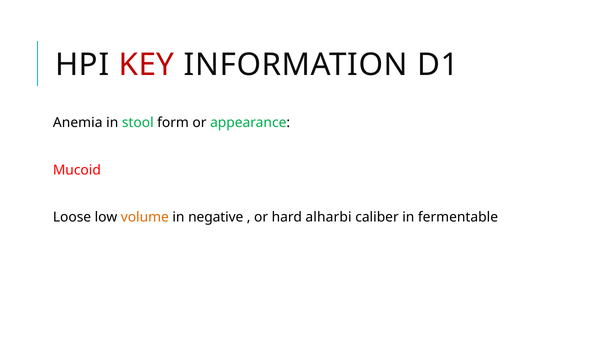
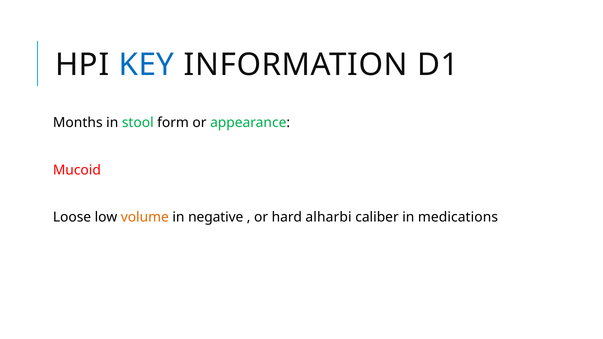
KEY colour: red -> blue (146, 65)
Anemia: Anemia -> Months (78, 123)
fermentable: fermentable -> medications (458, 218)
